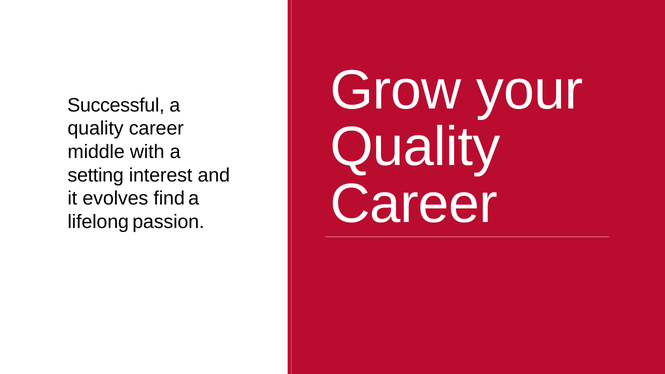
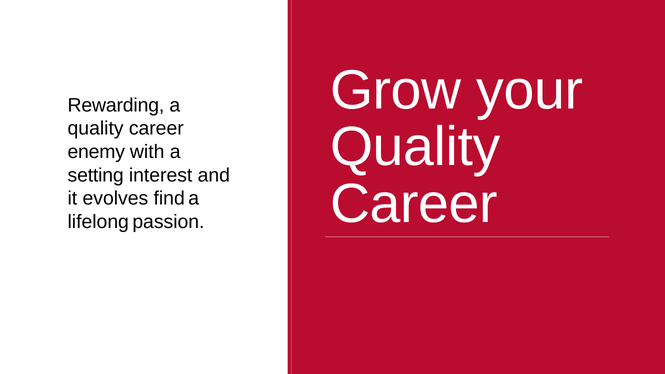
Successful: Successful -> Rewarding (116, 105)
middle: middle -> enemy (96, 152)
